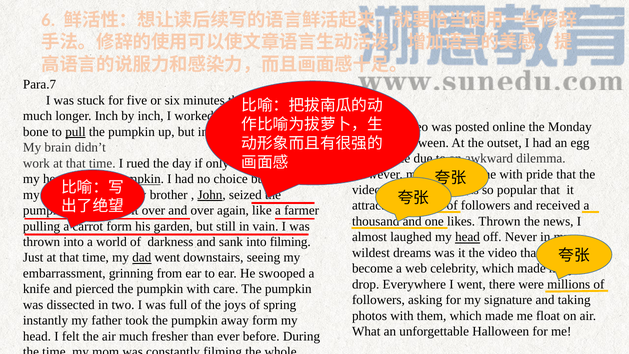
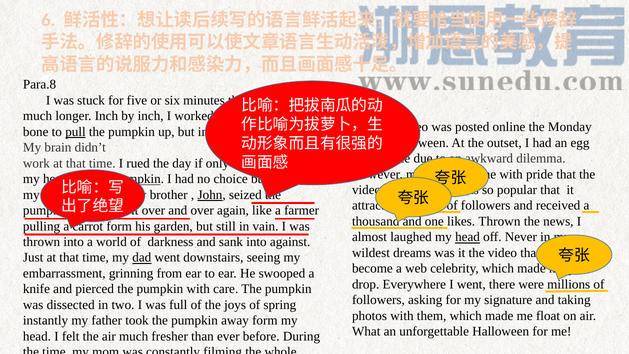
Para.7: Para.7 -> Para.8 (40, 84)
into filming: filming -> against (290, 242)
